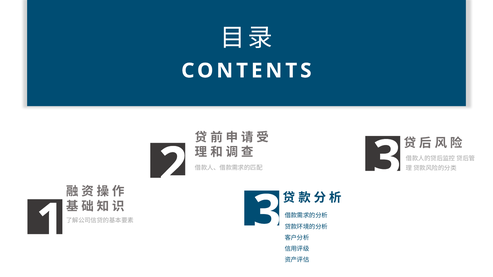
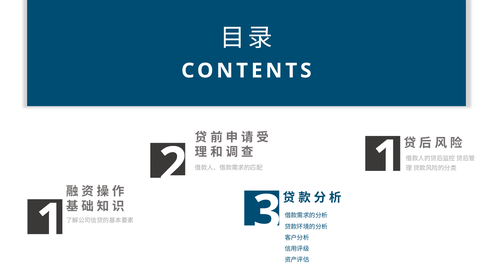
3: 3 -> 1 (387, 159)
